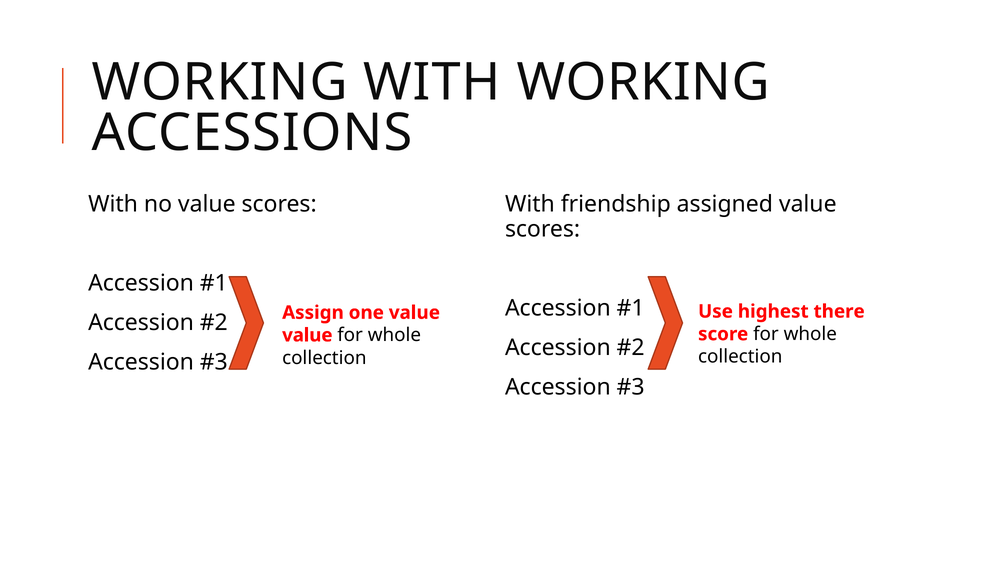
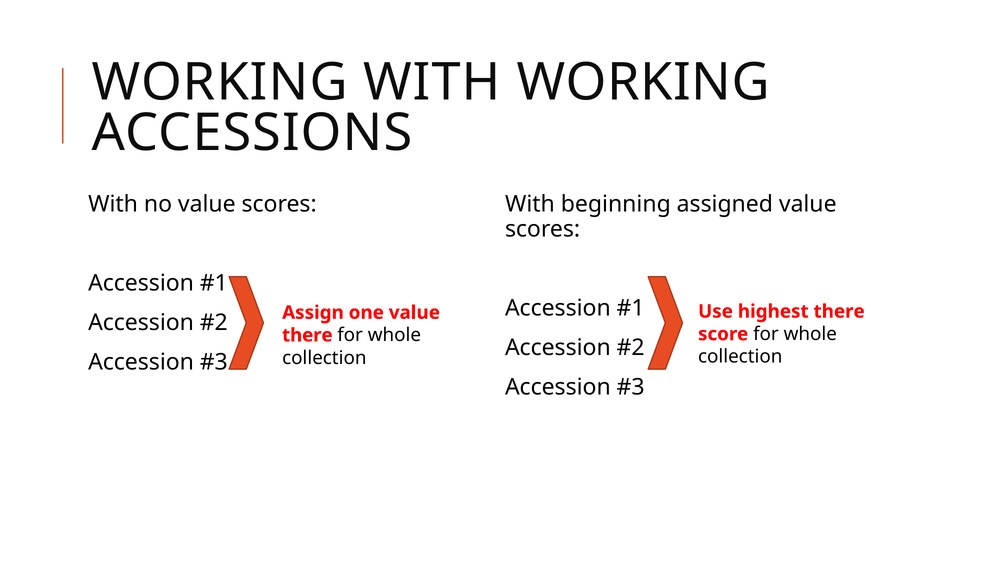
friendship: friendship -> beginning (616, 204)
value: value -> there (307, 335)
